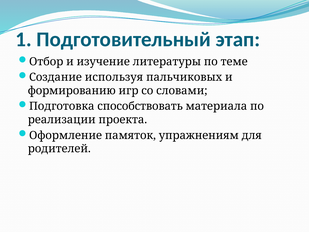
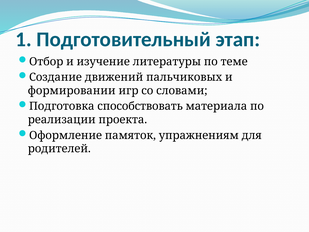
используя: используя -> движений (114, 77)
формированию: формированию -> формировании (72, 91)
